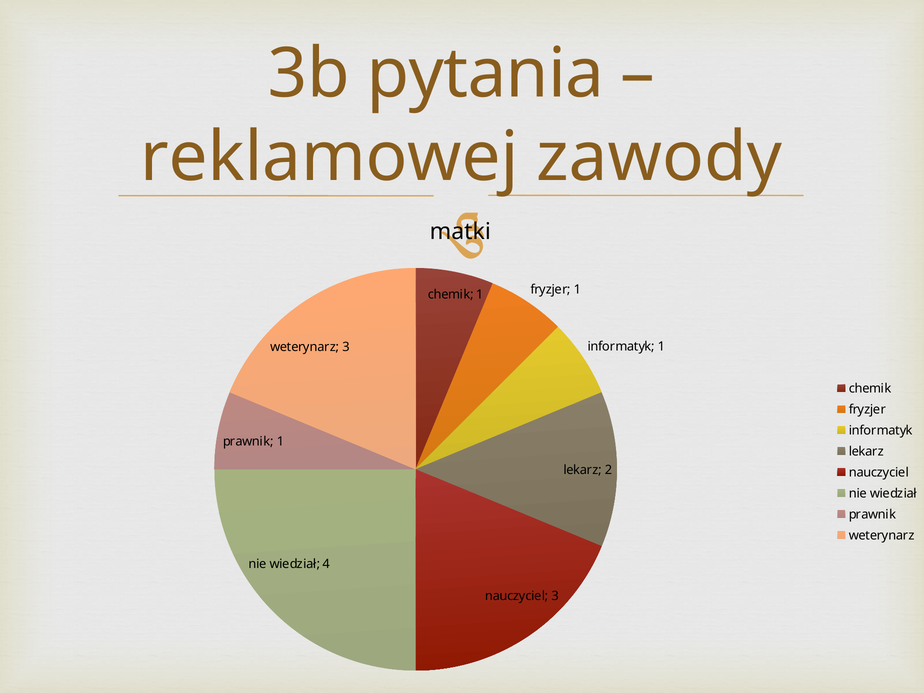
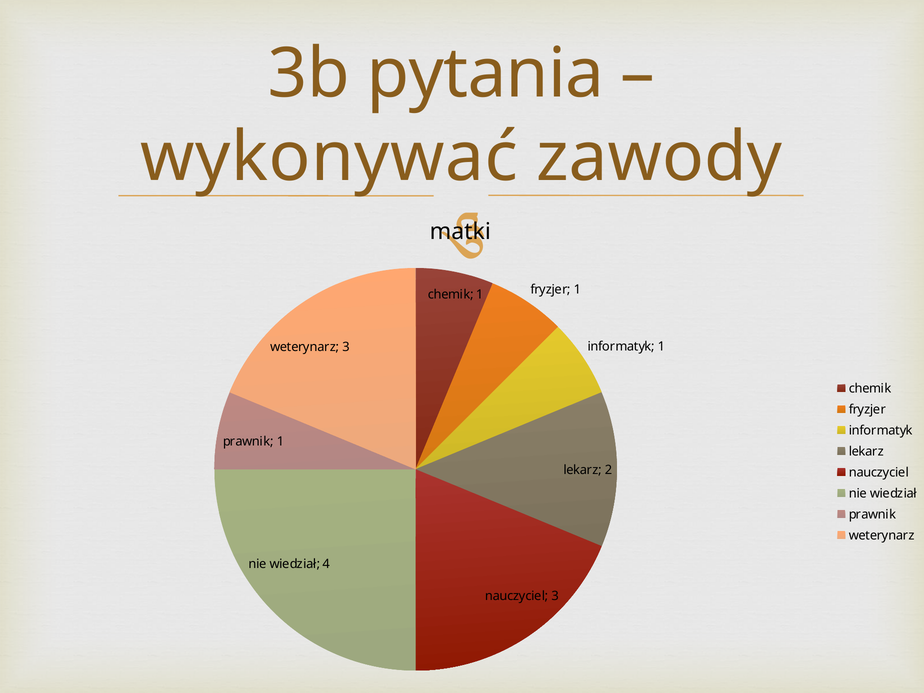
reklamowej: reklamowej -> wykonywać (329, 157)
